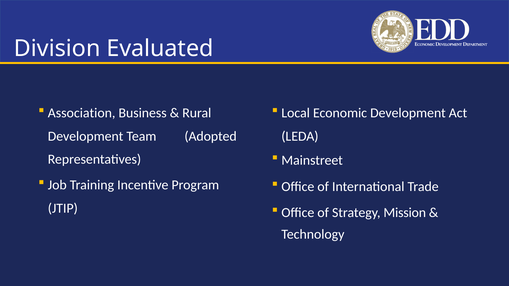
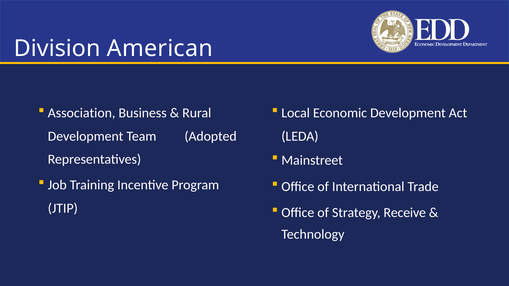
Evaluated: Evaluated -> American (160, 48)
Mission: Mission -> Receive (405, 213)
